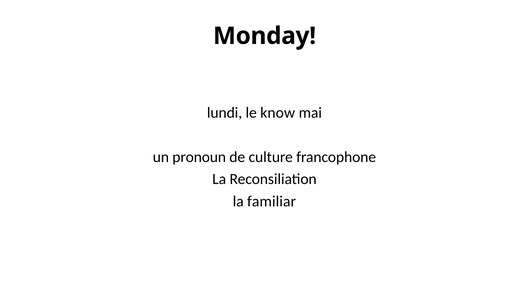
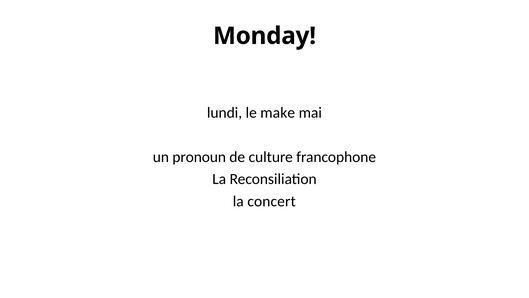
know: know -> make (278, 113)
familiar: familiar -> concert (272, 201)
